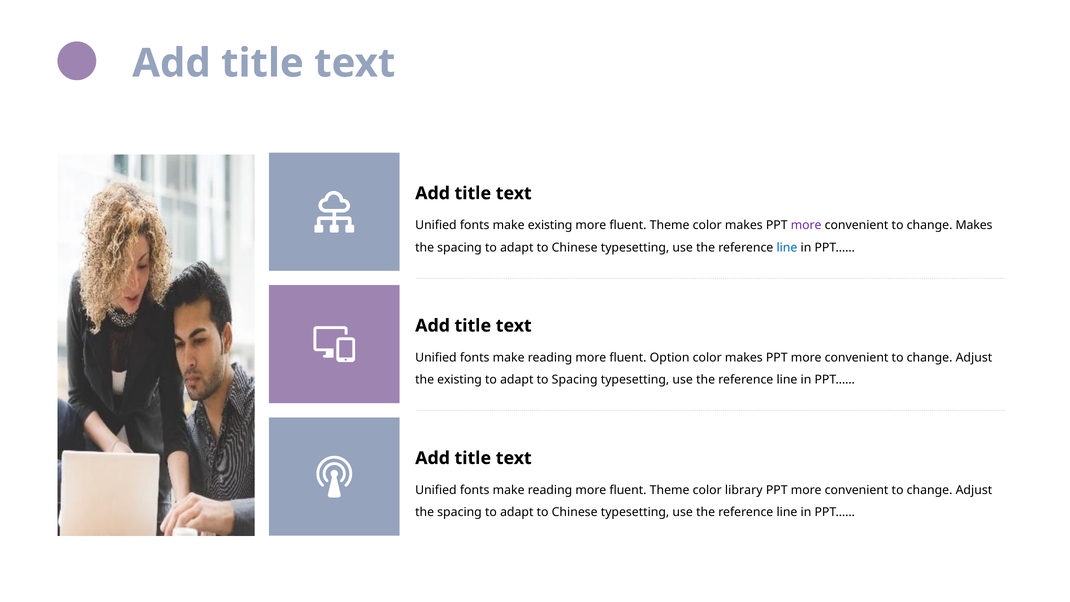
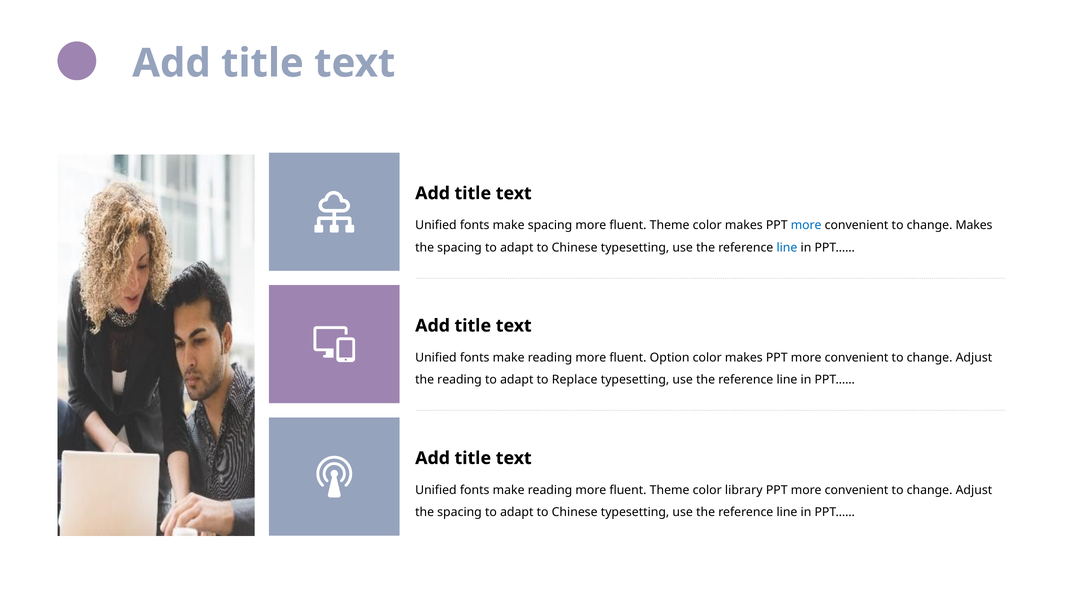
make existing: existing -> spacing (550, 225)
more colour: purple -> blue (806, 225)
the existing: existing -> reading (460, 380)
to Spacing: Spacing -> Replace (575, 380)
